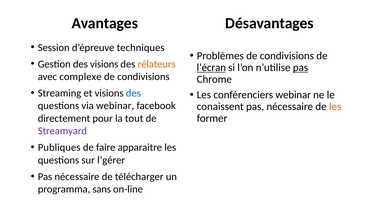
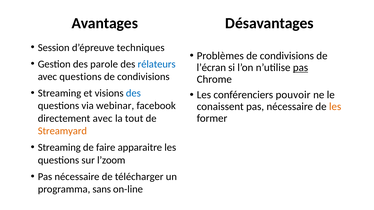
des visions: visions -> parole (104, 64)
rélateurs colour: orange -> blue (157, 64)
l’écran underline: present -> none (211, 68)
avec complexe: complexe -> questions (80, 77)
conférenciers webinar: webinar -> pouvoir (293, 95)
directement pour: pour -> avec (103, 119)
Streamyard colour: purple -> orange (62, 131)
Publiques: Publiques -> Streaming (59, 148)
l’gérer: l’gérer -> l’zoom (111, 160)
